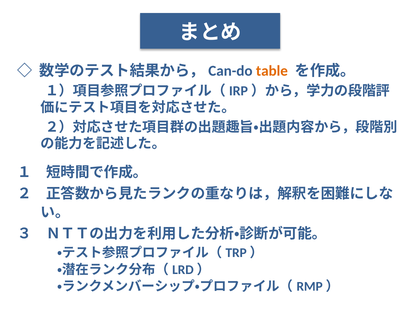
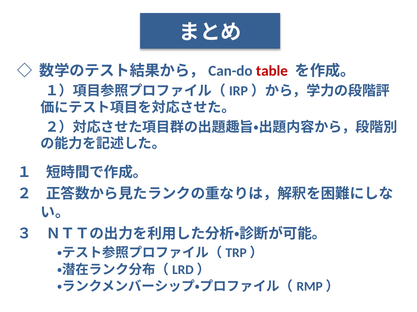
table colour: orange -> red (272, 71)
